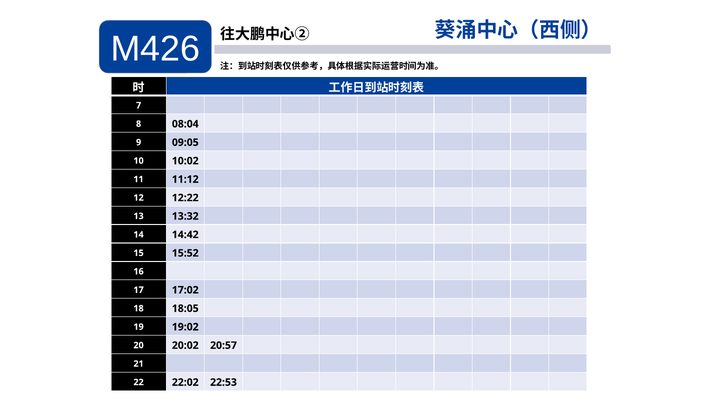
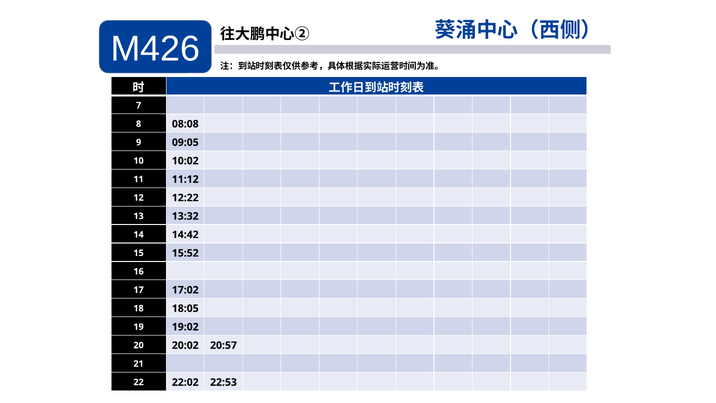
08:04: 08:04 -> 08:08 (185, 124)
